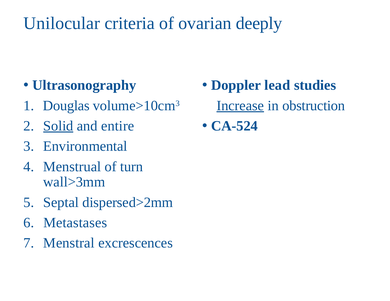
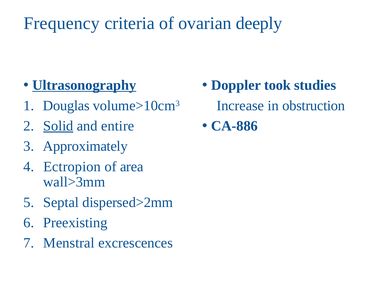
Unilocular: Unilocular -> Frequency (62, 23)
Ultrasonography underline: none -> present (84, 85)
lead: lead -> took (277, 85)
Increase underline: present -> none (240, 106)
CA-524: CA-524 -> CA-886 (234, 126)
Environmental: Environmental -> Approximately (85, 146)
Menstrual: Menstrual -> Ectropion (72, 167)
turn: turn -> area (132, 167)
Metastases: Metastases -> Preexisting (75, 223)
